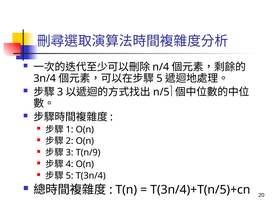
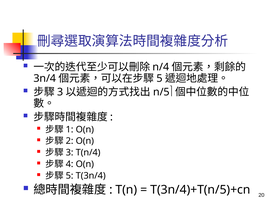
T(n/9: T(n/9 -> T(n/4 (88, 153)
